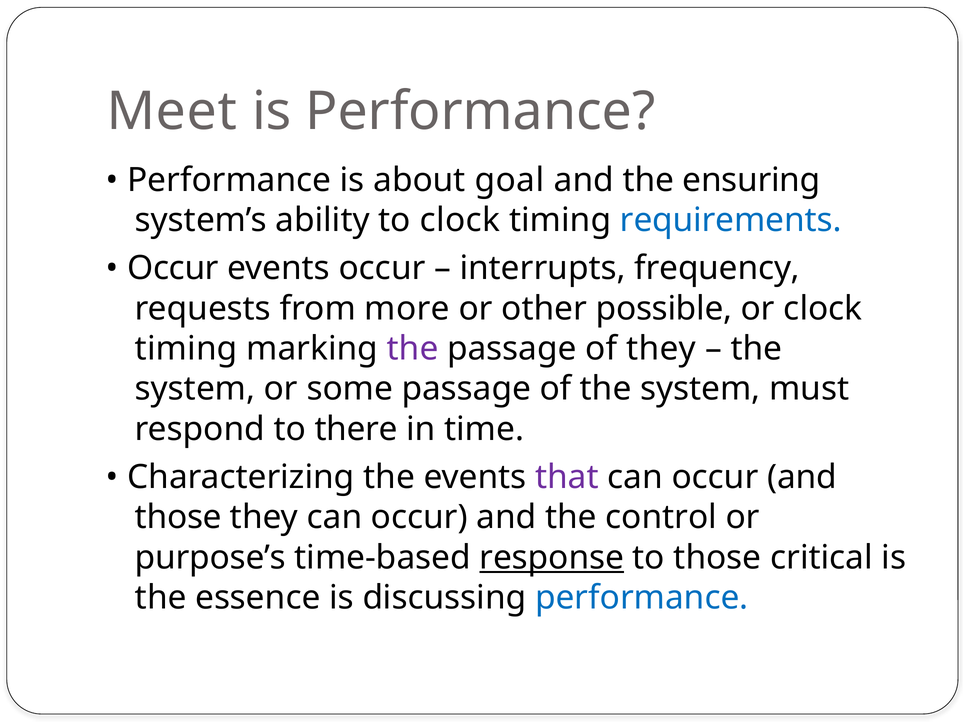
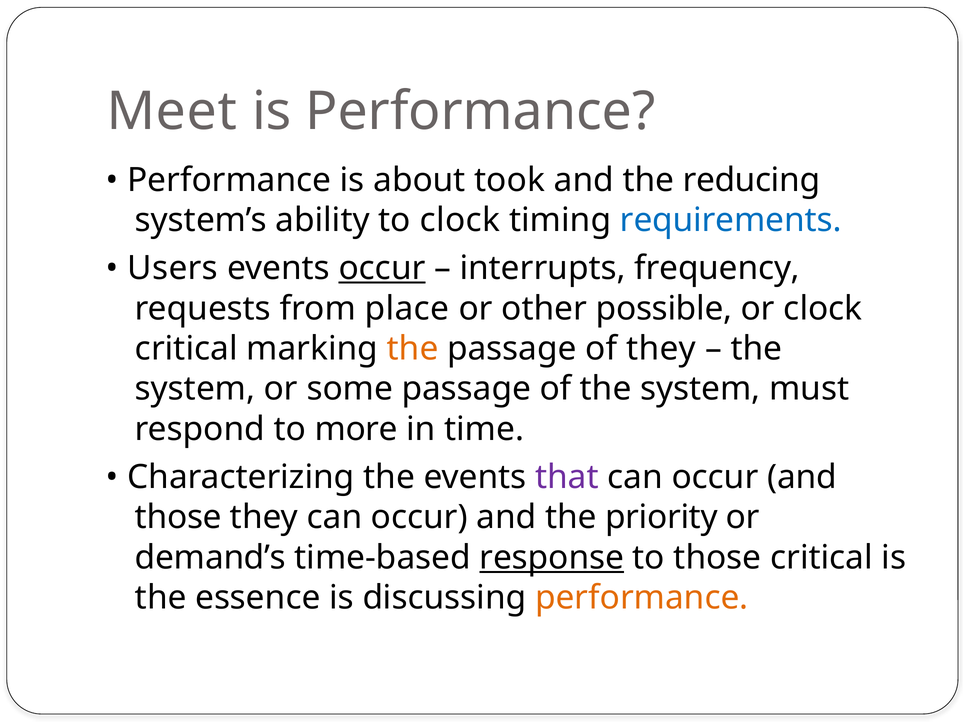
goal: goal -> took (510, 180)
ensuring: ensuring -> reducing (751, 180)
Occur: Occur -> Users (173, 268)
occur underline: none -> present (382, 268)
more: more -> place (407, 308)
timing: timing -> critical (186, 349)
the colour: purple -> orange (413, 349)
there: there -> more (356, 429)
control: control -> priority (661, 517)
purpose’s: purpose’s -> demand’s (210, 557)
performance colour: blue -> orange (642, 598)
